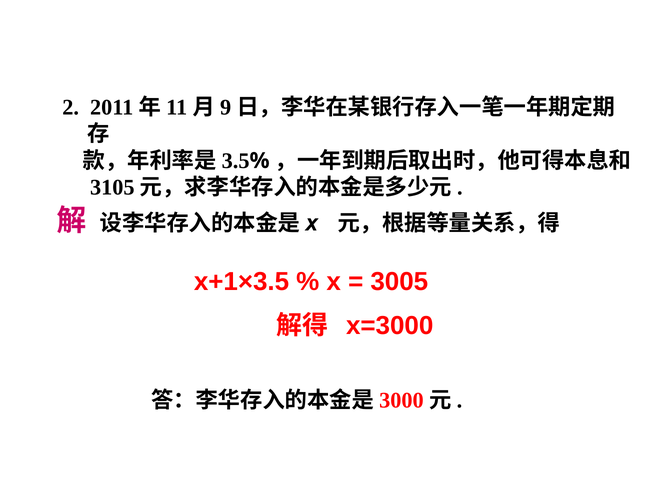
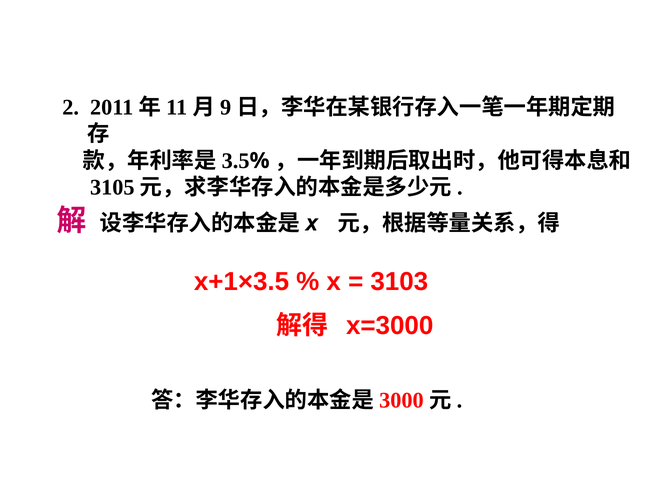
3005: 3005 -> 3103 (399, 282)
